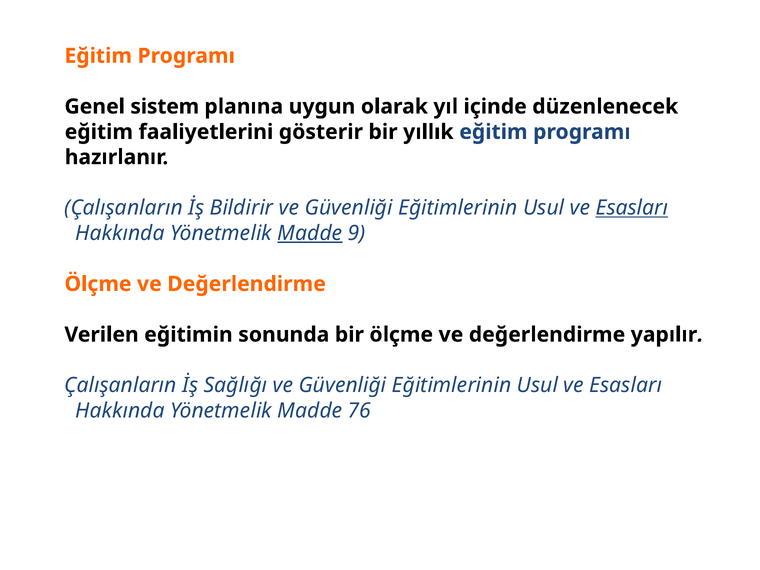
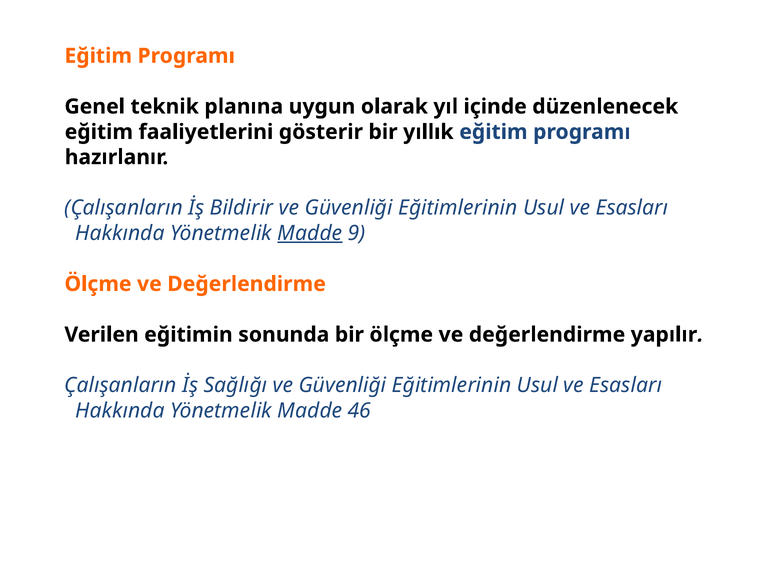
sistem: sistem -> teknik (165, 107)
Esasları underline: present -> none (632, 208)
76: 76 -> 46 (359, 411)
